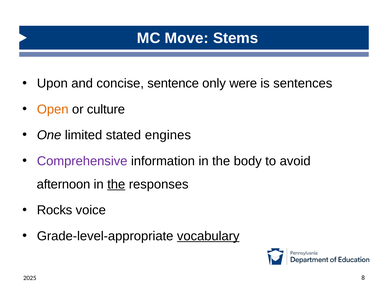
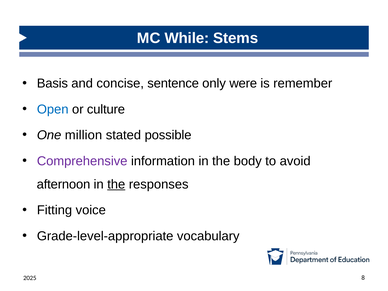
Move: Move -> While (187, 38)
Upon: Upon -> Basis (52, 83)
sentences: sentences -> remember (303, 83)
Open colour: orange -> blue (53, 109)
limited: limited -> million (84, 135)
engines: engines -> possible (168, 135)
Rocks: Rocks -> Fitting (54, 210)
vocabulary underline: present -> none (208, 236)
